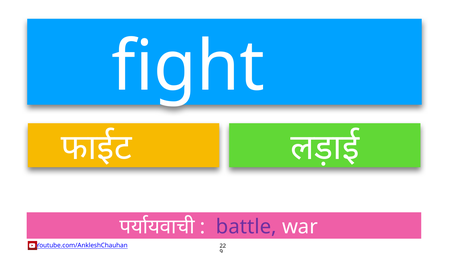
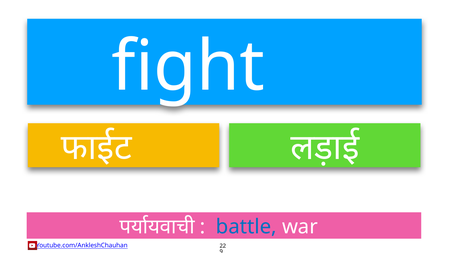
battle colour: purple -> blue (246, 227)
